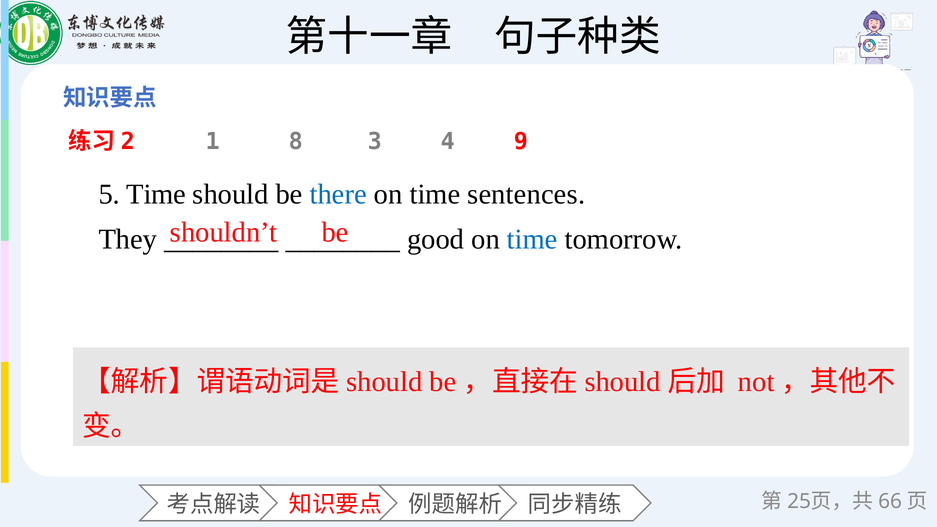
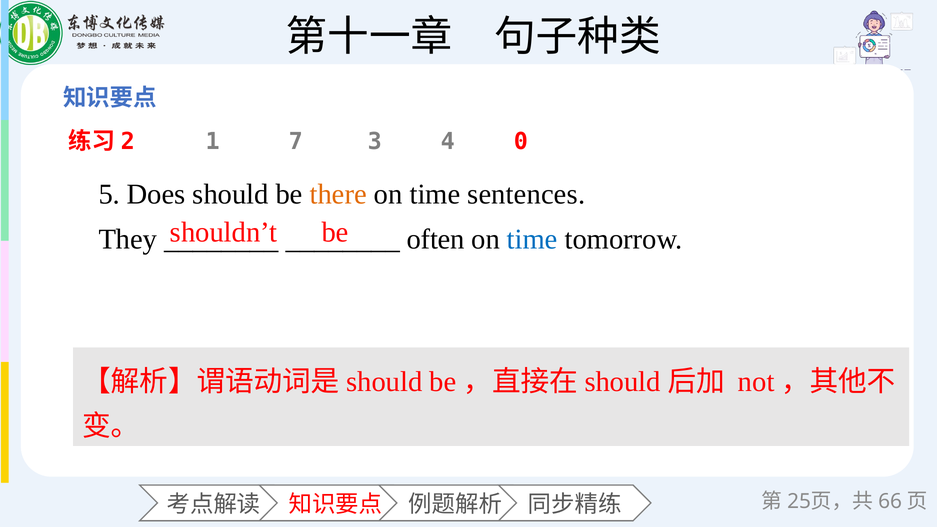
8: 8 -> 7 (296, 142)
9: 9 -> 0 (521, 142)
5 Time: Time -> Does (156, 195)
there colour: blue -> orange (338, 195)
good: good -> often (436, 239)
